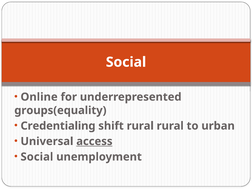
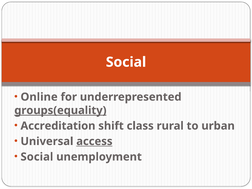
groups(equality underline: none -> present (60, 110)
Credentialing: Credentialing -> Accreditation (58, 126)
shift rural: rural -> class (140, 126)
